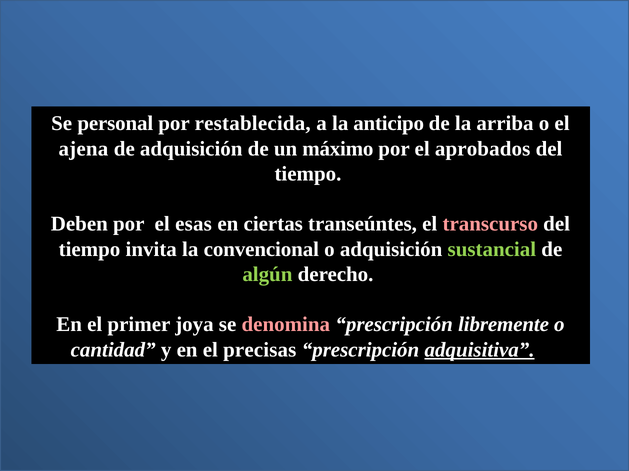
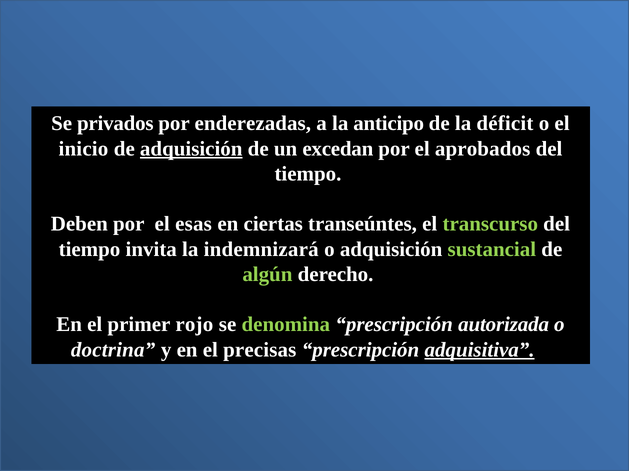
personal: personal -> privados (115, 124)
restablecida: restablecida -> enderezadas (253, 124)
arriba: arriba -> déficit (505, 124)
ajena: ajena -> inicio (83, 149)
adquisición underline: none -> present (191, 149)
máximo: máximo -> excedan (338, 149)
transcurso colour: pink -> light green (490, 224)
convencional: convencional -> indemnizará (261, 250)
joya: joya -> rojo (194, 325)
denomina colour: pink -> light green (286, 325)
libremente: libremente -> autorizada (504, 325)
cantidad: cantidad -> doctrina (113, 350)
